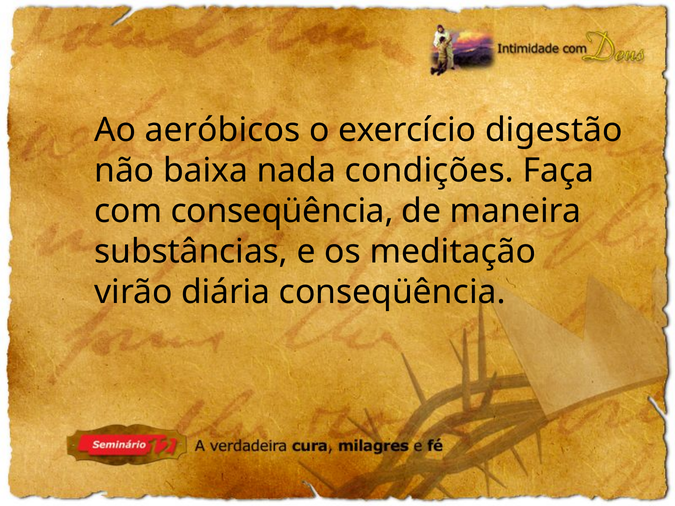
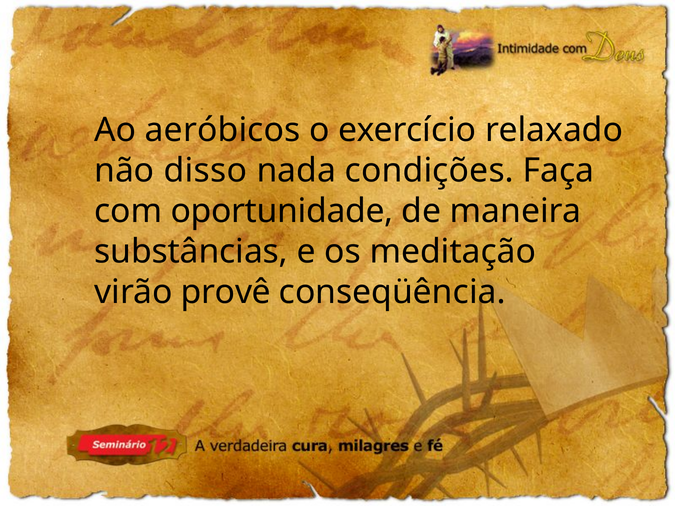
digestão: digestão -> relaxado (554, 130)
baixa: baixa -> disso (205, 171)
com conseqüência: conseqüência -> oportunidade (282, 211)
diária: diária -> provê (226, 292)
